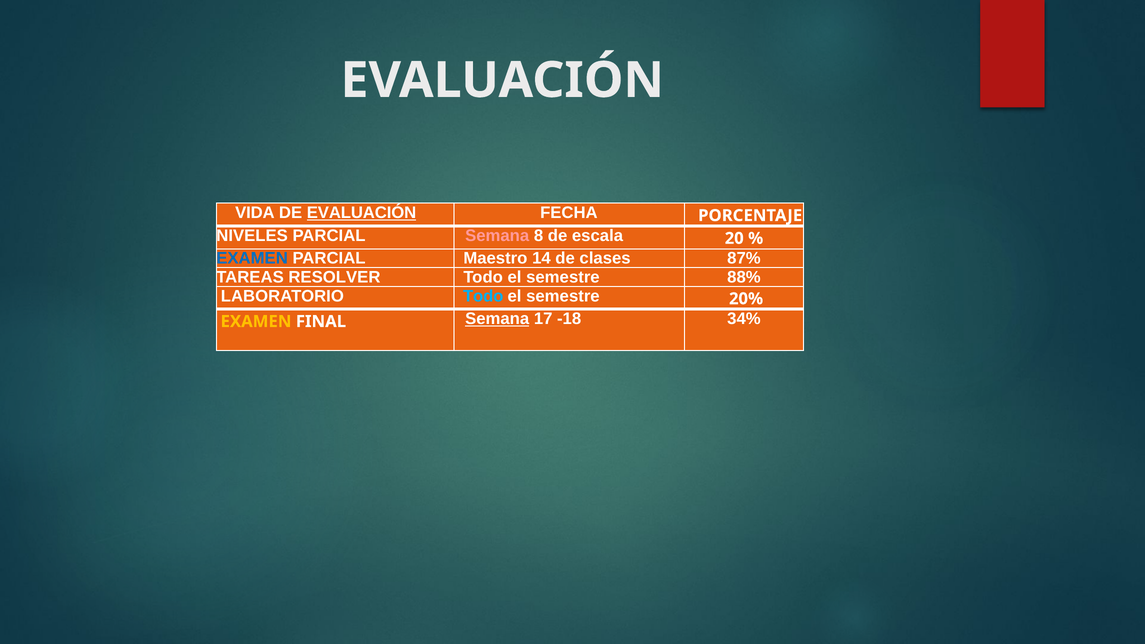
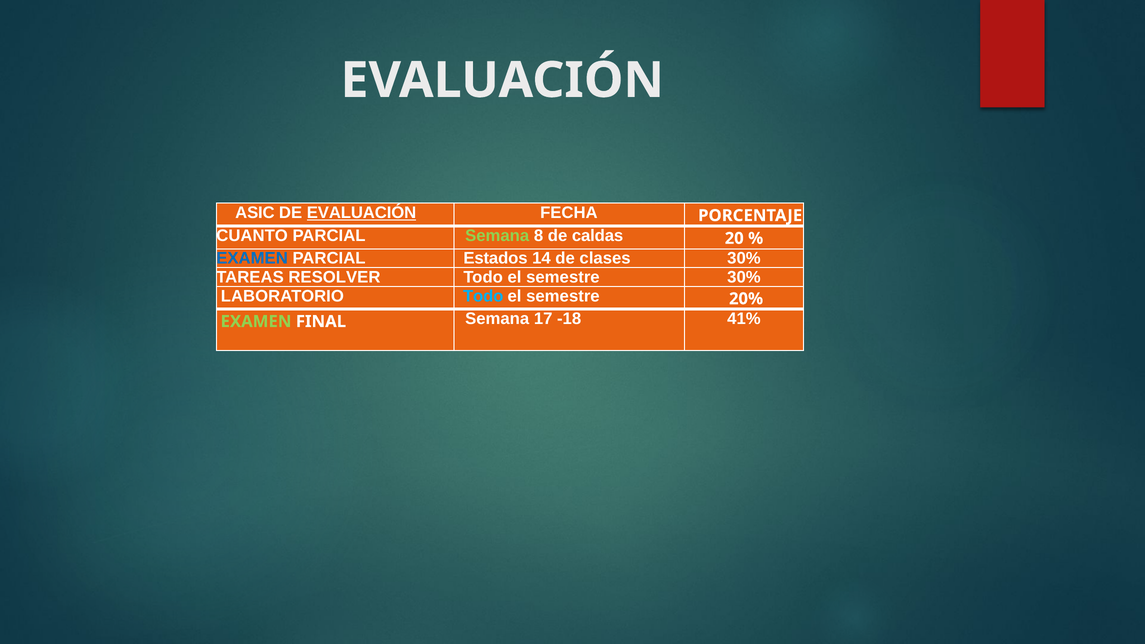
VIDA: VIDA -> ASIC (255, 213)
NIVELES: NIVELES -> CUANTO (252, 236)
Semana colour: pink -> light green (497, 236)
escala: escala -> caldas (598, 236)
Maestro: Maestro -> Estados (495, 258)
clases 87%: 87% -> 30% (744, 258)
semestre 88%: 88% -> 30% (744, 277)
EXAMEN colour: yellow -> light green (256, 322)
Semana underline: present -> none (497, 319)
34%: 34% -> 41% (744, 319)
